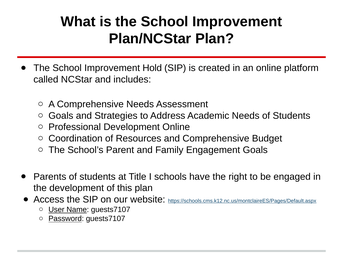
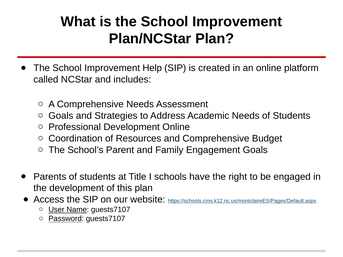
Hold: Hold -> Help (152, 68)
